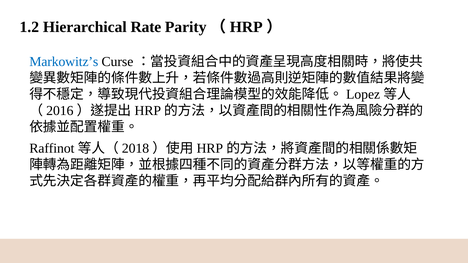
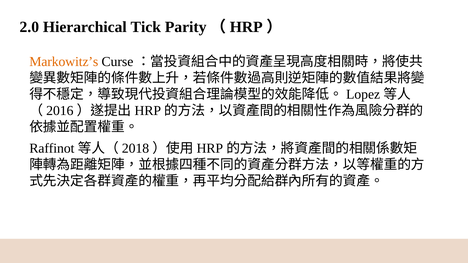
1.2: 1.2 -> 2.0 (29, 27)
Rate: Rate -> Tick (146, 27)
Markowitz’s colour: blue -> orange (64, 62)
